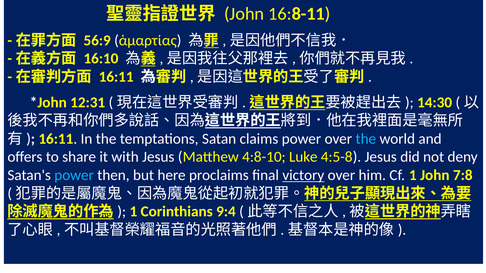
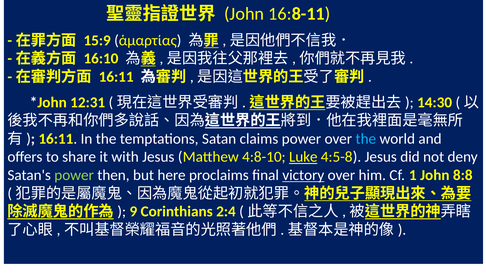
56:9: 56:9 -> 15:9 (97, 41)
Luke underline: none -> present (303, 157)
power colour: light blue -> light green (74, 175)
7:8: 7:8 -> 8:8 (463, 175)
1: 1 -> 9 (133, 212)
9:4: 9:4 -> 2:4 (226, 212)
